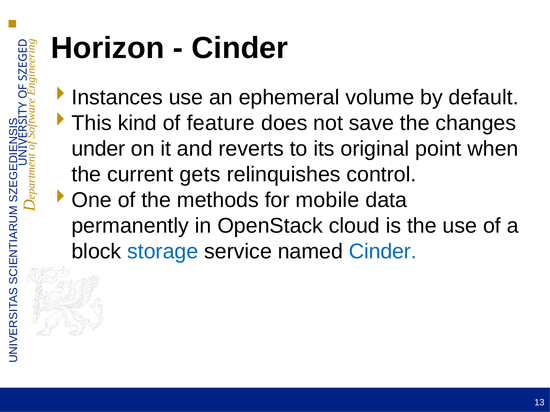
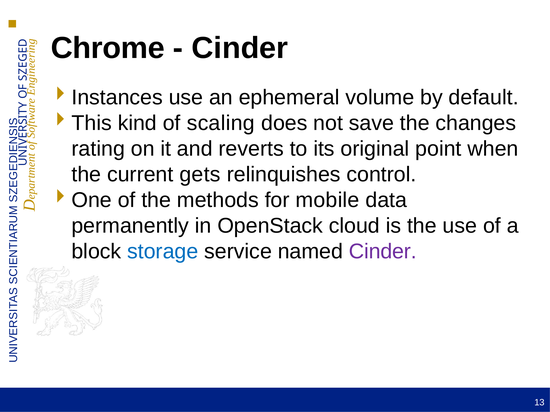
Horizon: Horizon -> Chrome (108, 48)
feature: feature -> scaling (221, 123)
under: under -> rating (98, 149)
Cinder colour: blue -> purple (383, 252)
